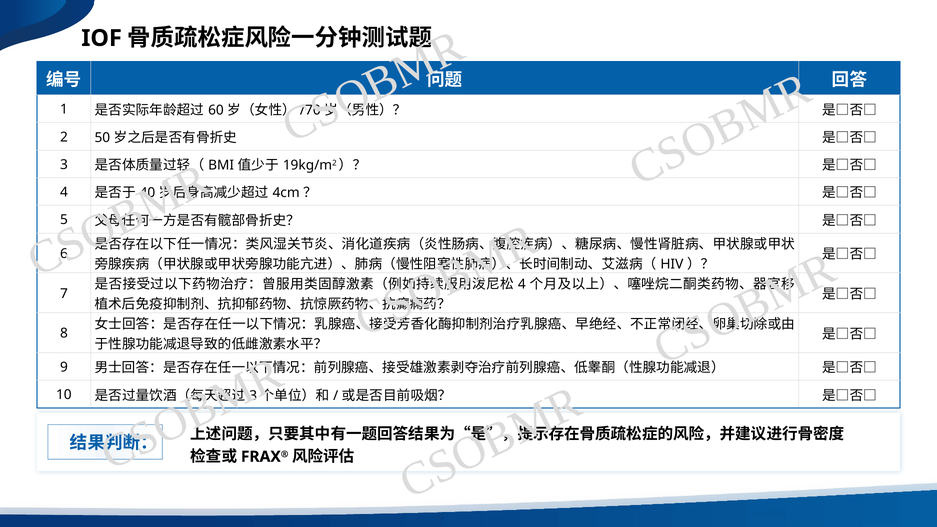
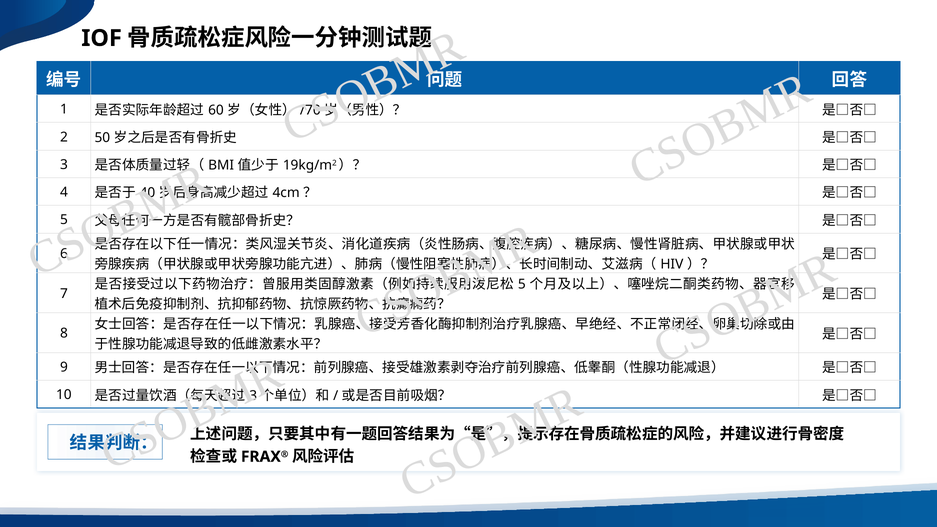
4: 4 -> 5 (522, 284)
